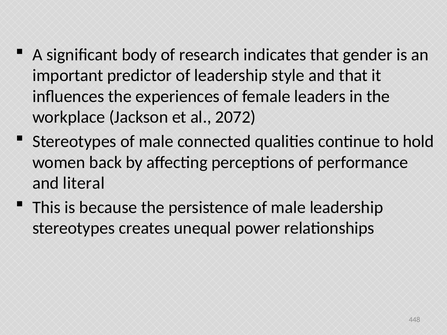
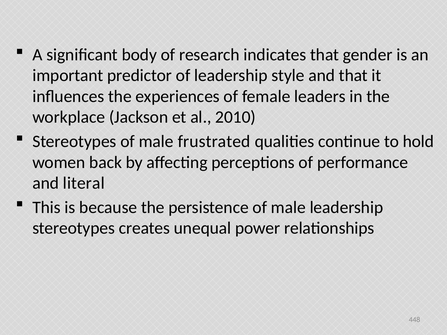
2072: 2072 -> 2010 (236, 117)
connected: connected -> frustrated (214, 142)
